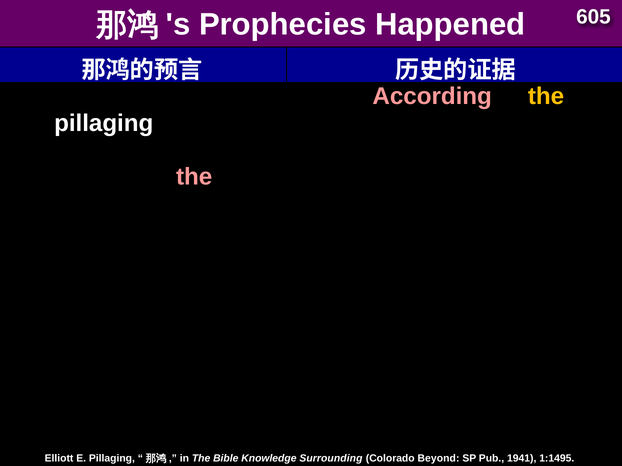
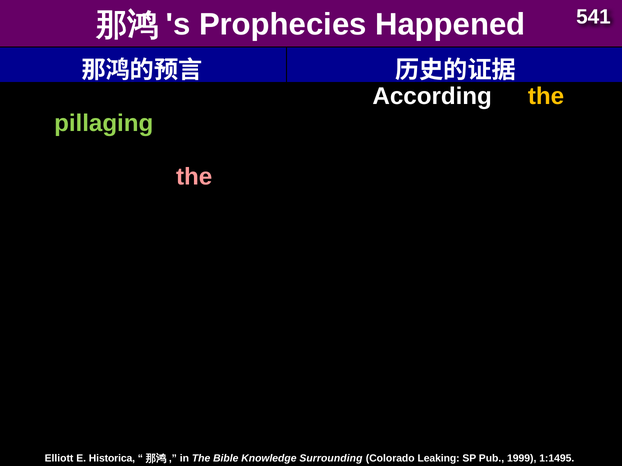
605: 605 -> 541 (593, 17)
According colour: pink -> white (432, 96)
pillaging colour: white -> light green (104, 123)
E Pillaging: Pillaging -> Historica (112, 459)
Colorado Beyond: Beyond -> Leaking (439, 459)
1941: 1941 -> 1999 (522, 459)
